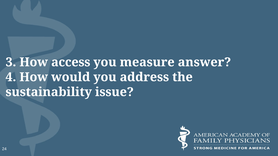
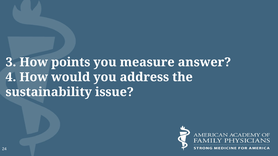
access: access -> points (71, 62)
